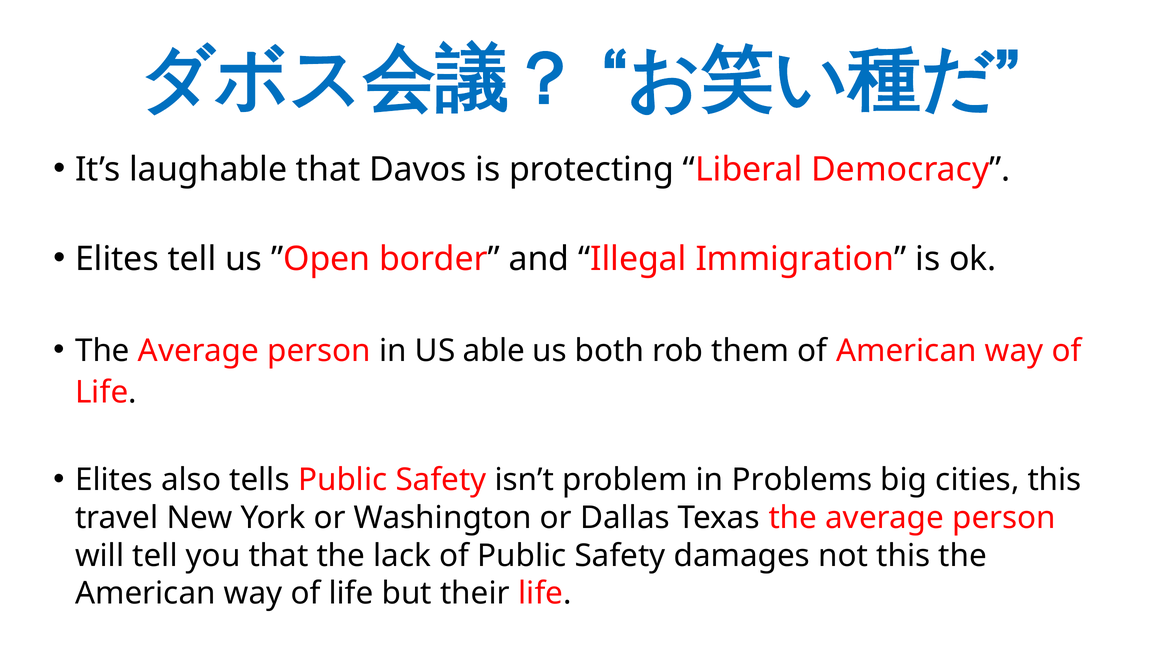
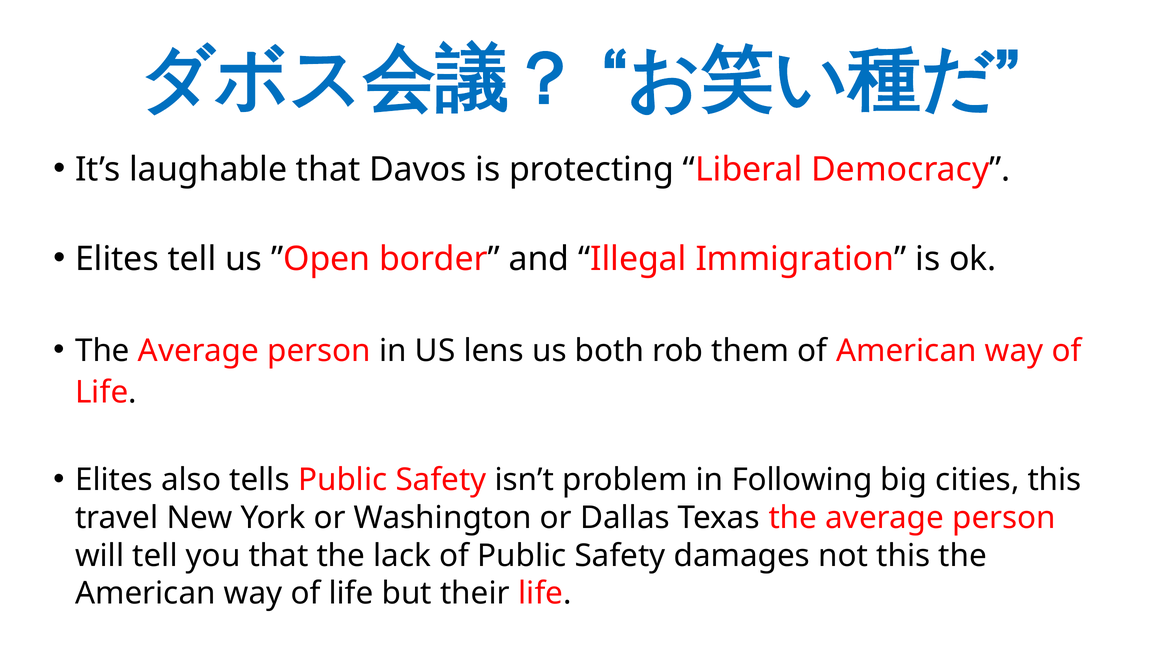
able: able -> lens (494, 350)
Problems: Problems -> Following (802, 480)
